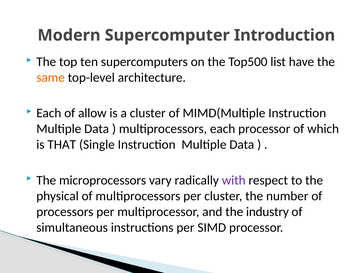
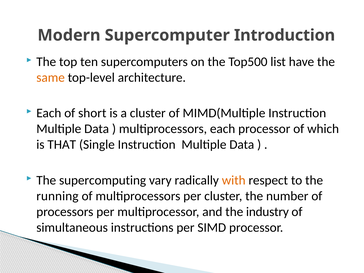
allow: allow -> short (92, 113)
microprocessors: microprocessors -> supercomputing (103, 180)
with colour: purple -> orange (234, 180)
physical: physical -> running (57, 196)
